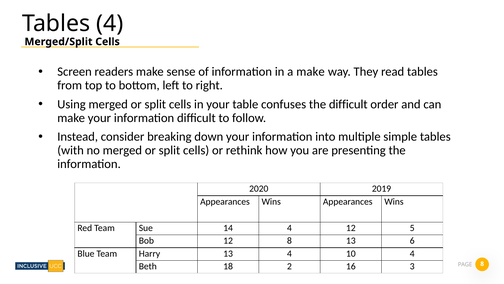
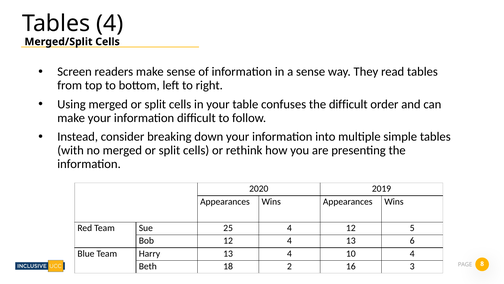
a make: make -> sense (311, 72)
14: 14 -> 25 (228, 228)
12 8: 8 -> 4 (289, 240)
